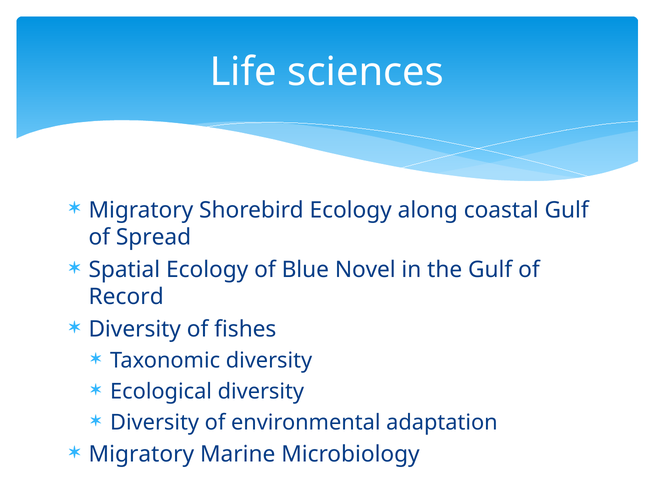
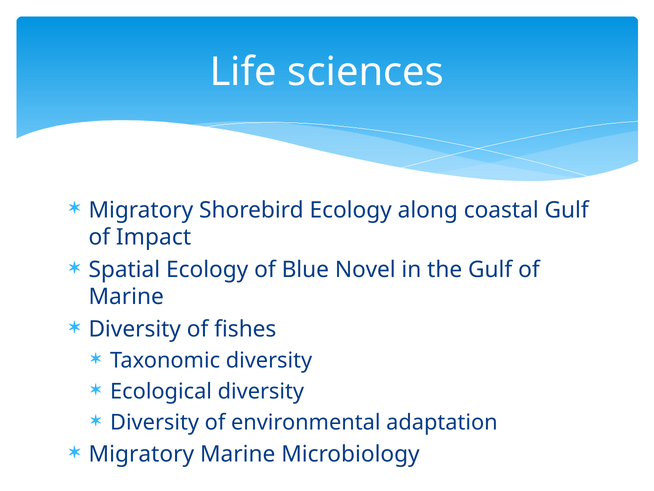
Spread: Spread -> Impact (153, 237)
Record: Record -> Marine (126, 297)
